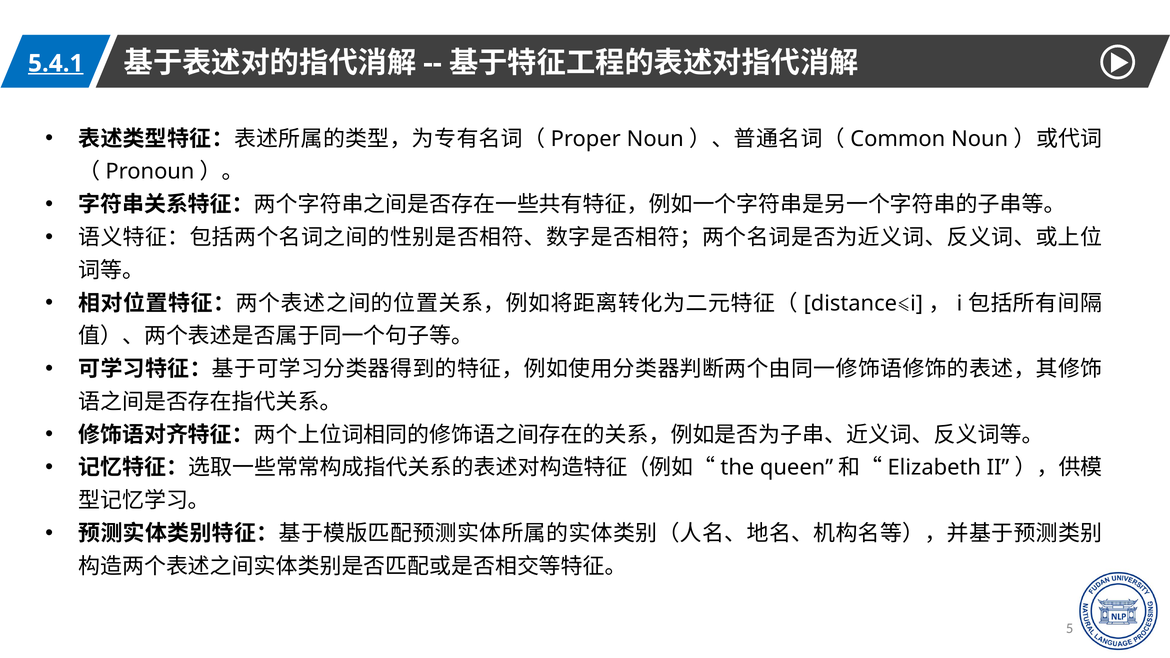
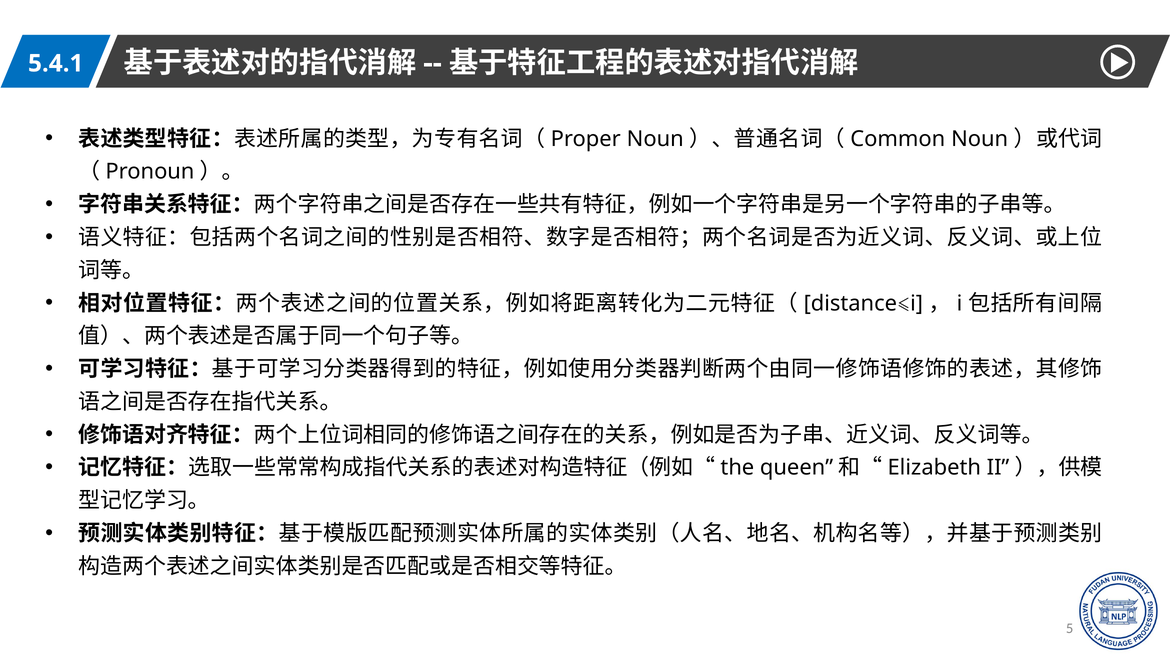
5.4.1 underline: present -> none (56, 63)
